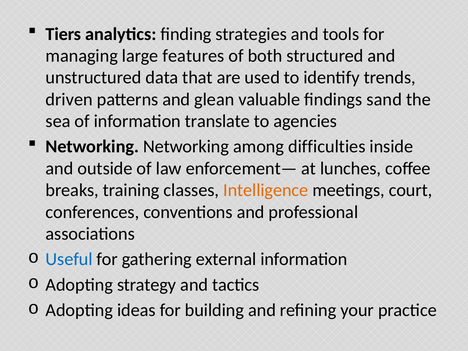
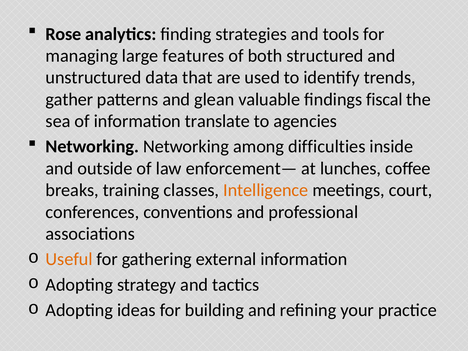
Tiers: Tiers -> Rose (63, 34)
driven: driven -> gather (69, 99)
sand: sand -> fiscal (384, 99)
Useful colour: blue -> orange (69, 259)
